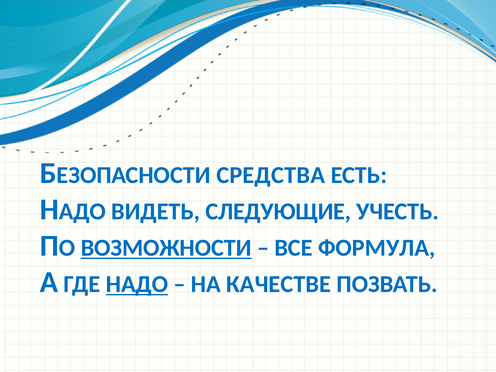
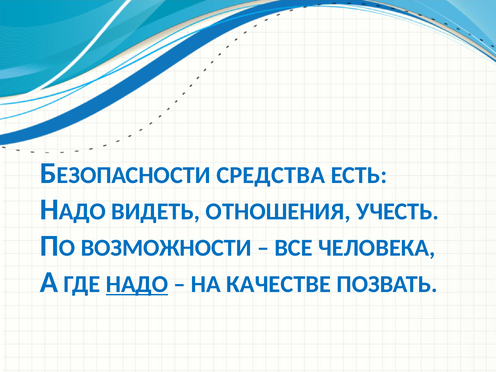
СЛЕДУЮЩИЕ: СЛЕДУЮЩИЕ -> ОТНОШЕНИЯ (278, 211)
ВОЗМОЖНОСТИ underline: present -> none (166, 248)
ФОРМУЛА: ФОРМУЛА -> ЧЕЛОВЕКА (377, 248)
